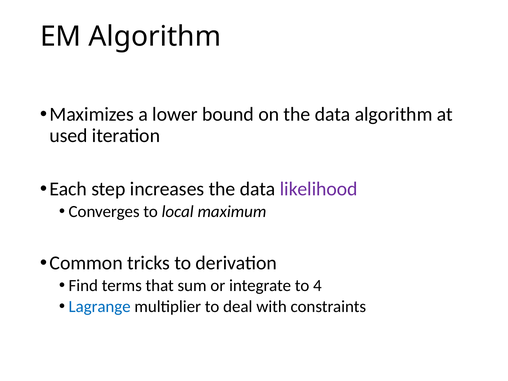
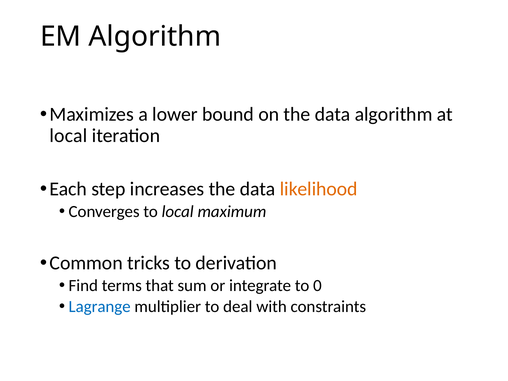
used: used -> local (68, 136)
likelihood colour: purple -> orange (319, 189)
4: 4 -> 0 (317, 286)
